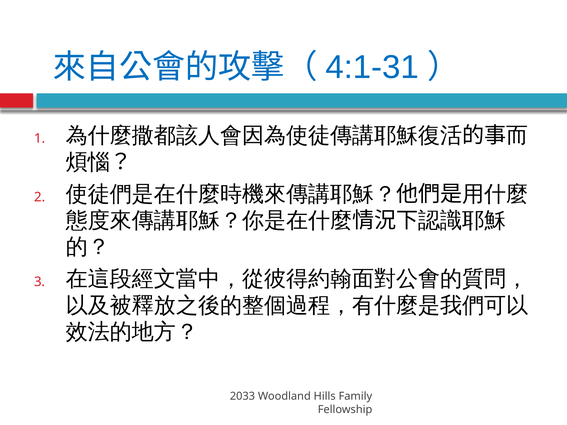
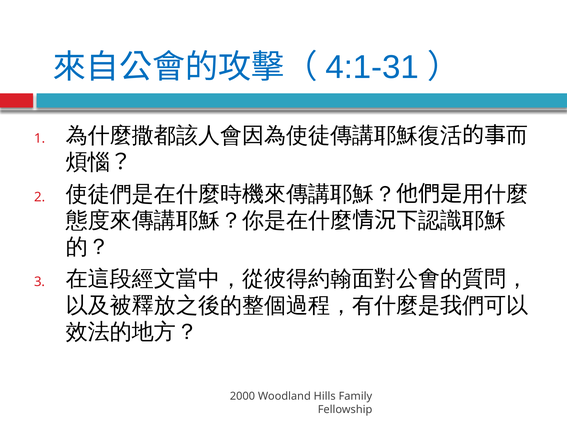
2033: 2033 -> 2000 (242, 396)
